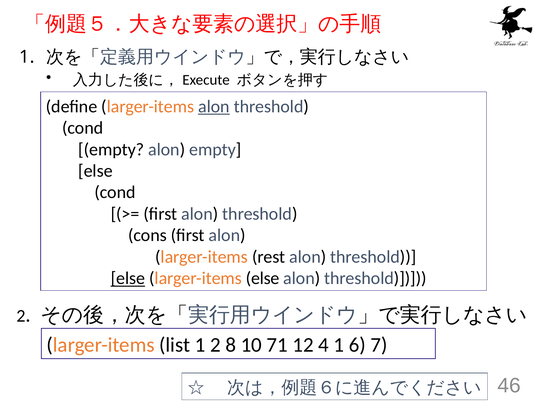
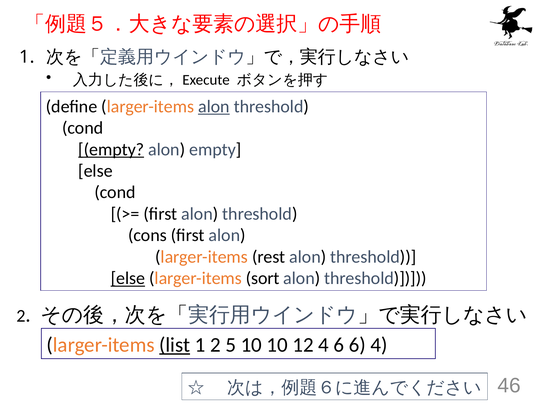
empty underline: none -> present (111, 150)
larger-items else: else -> sort (263, 279)
list underline: none -> present (175, 345)
8: 8 -> 5 (231, 345)
10 71: 71 -> 10 (277, 345)
4 1: 1 -> 6 (339, 345)
6 7: 7 -> 4 (379, 345)
